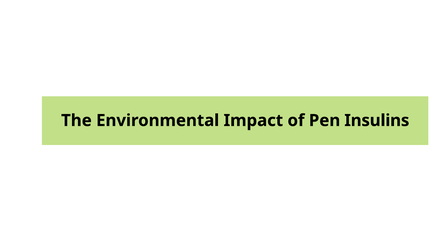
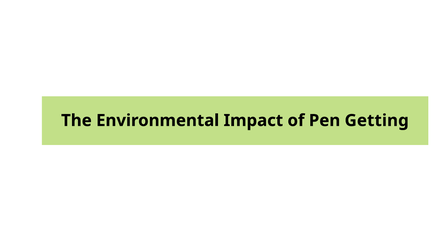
Insulins: Insulins -> Getting (377, 121)
